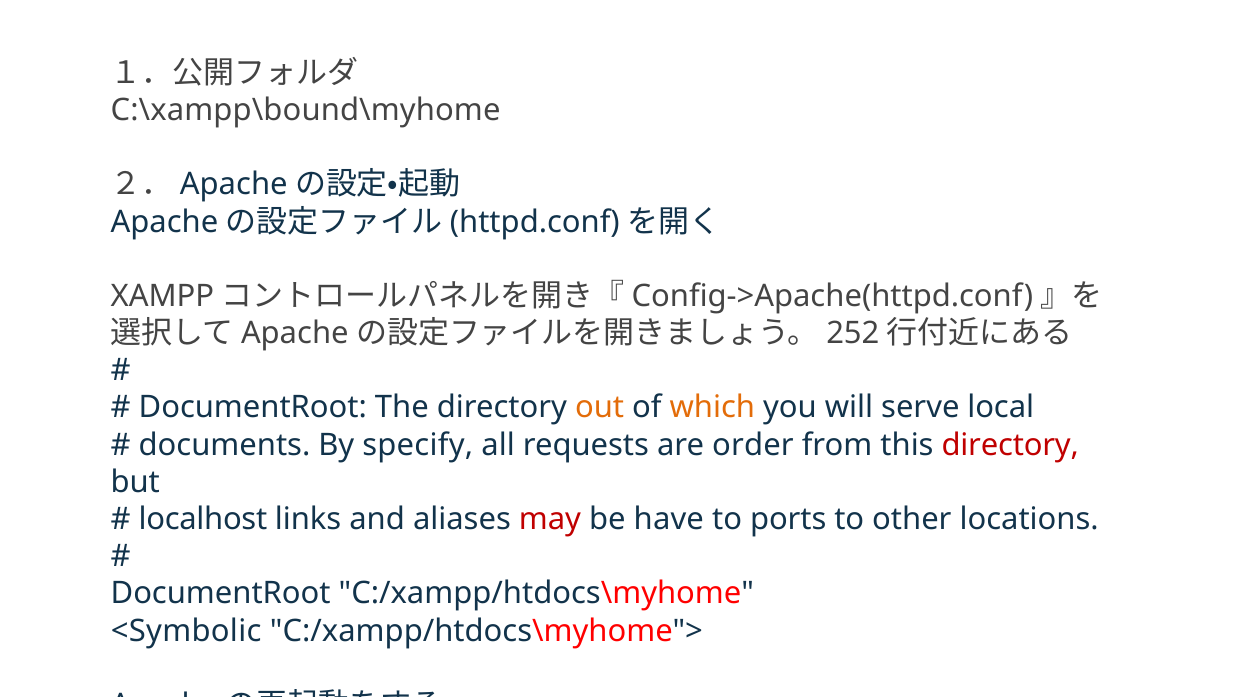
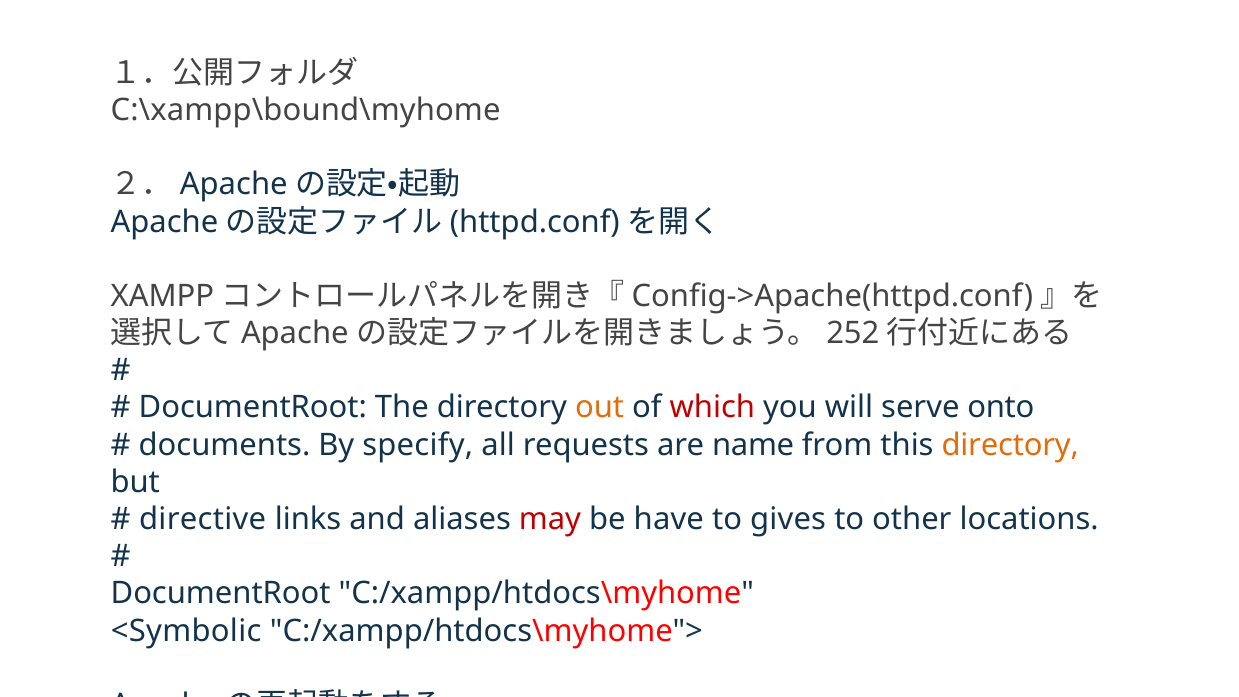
which colour: orange -> red (712, 408)
local: local -> onto (1001, 408)
order: order -> name (753, 445)
directory colour: red -> orange (1010, 445)
localhost: localhost -> directive (203, 519)
ports: ports -> gives (788, 519)
